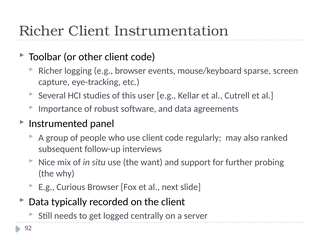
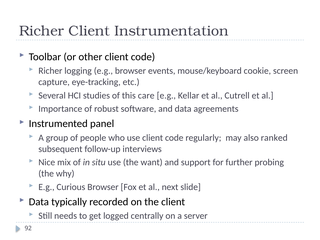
sparse: sparse -> cookie (257, 71)
user: user -> care (146, 95)
